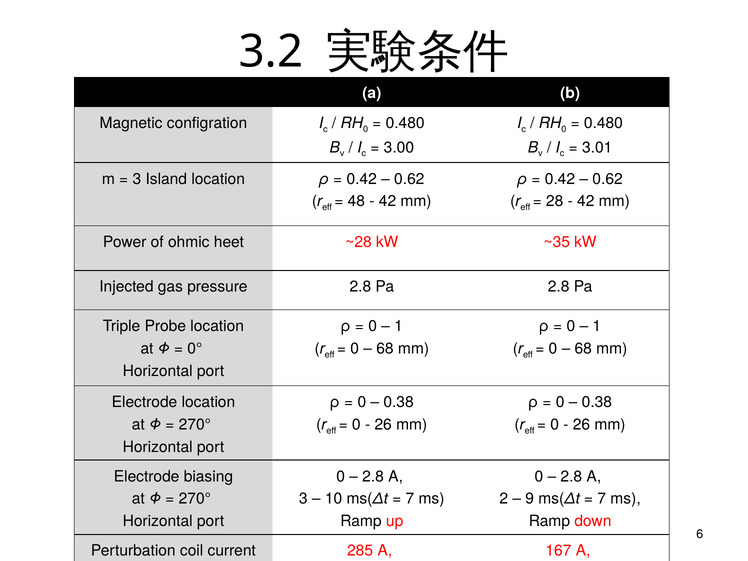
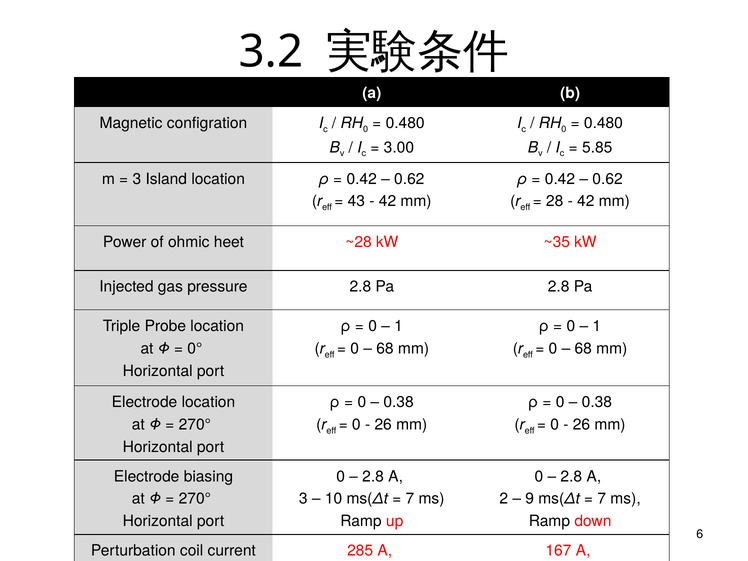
3.01: 3.01 -> 5.85 (597, 147)
48: 48 -> 43 (356, 201)
